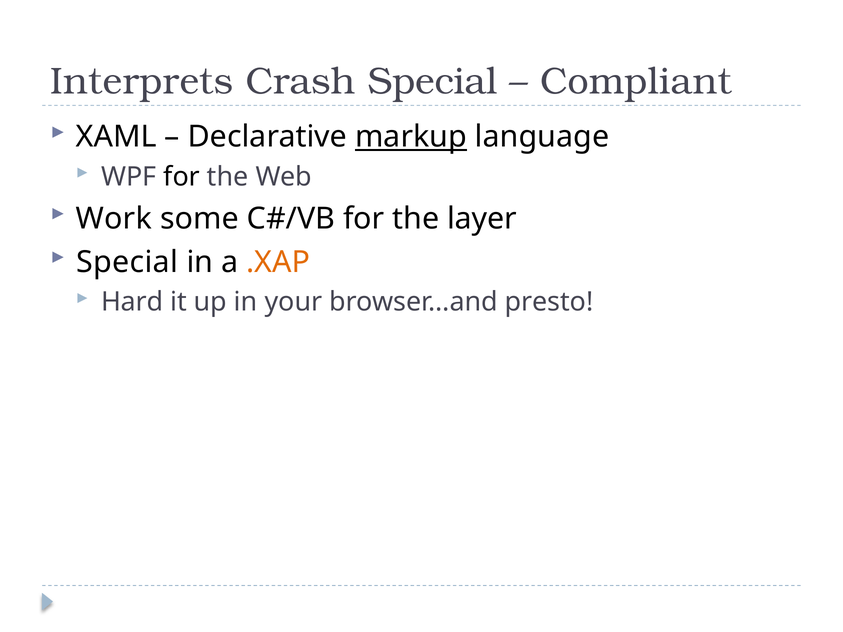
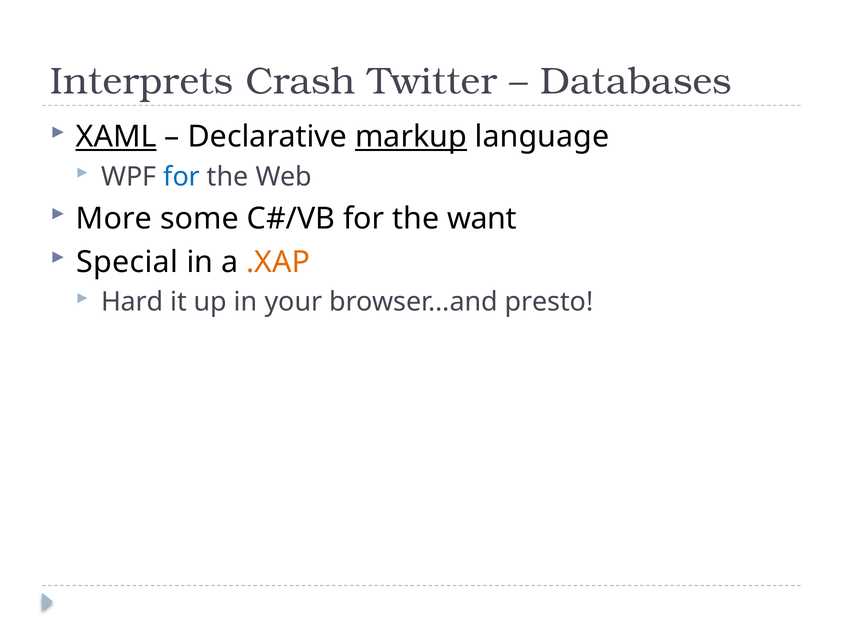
Crash Special: Special -> Twitter (432, 81)
Compliant: Compliant -> Databases (636, 81)
XAML underline: none -> present (116, 137)
for colour: black -> blue (182, 177)
Work: Work -> More (114, 219)
layer: layer -> want (482, 219)
